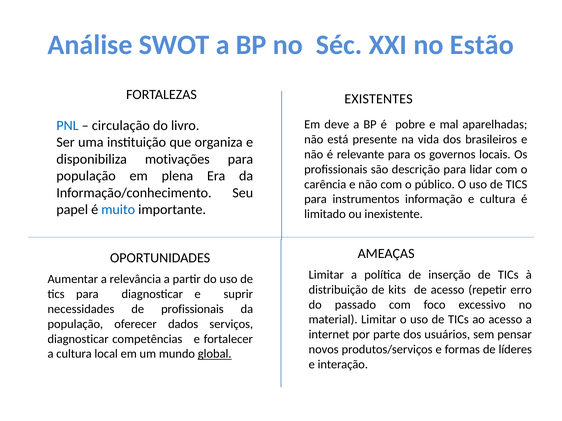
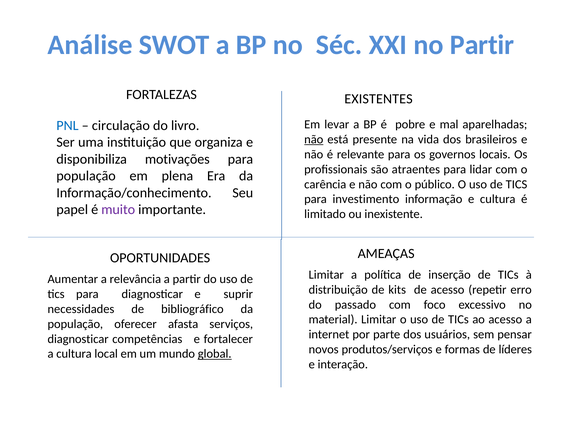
no Estão: Estão -> Partir (482, 45)
deve: deve -> levar (337, 125)
não underline: none -> present (314, 140)
descrição: descrição -> atraentes (416, 169)
instrumentos: instrumentos -> investimento (366, 199)
muito colour: blue -> purple (118, 210)
de profissionais: profissionais -> bibliográfico (192, 309)
dados: dados -> afasta (183, 324)
